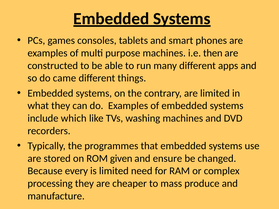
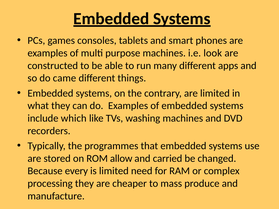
then: then -> look (213, 53)
given: given -> allow (121, 159)
ensure: ensure -> carried (168, 159)
